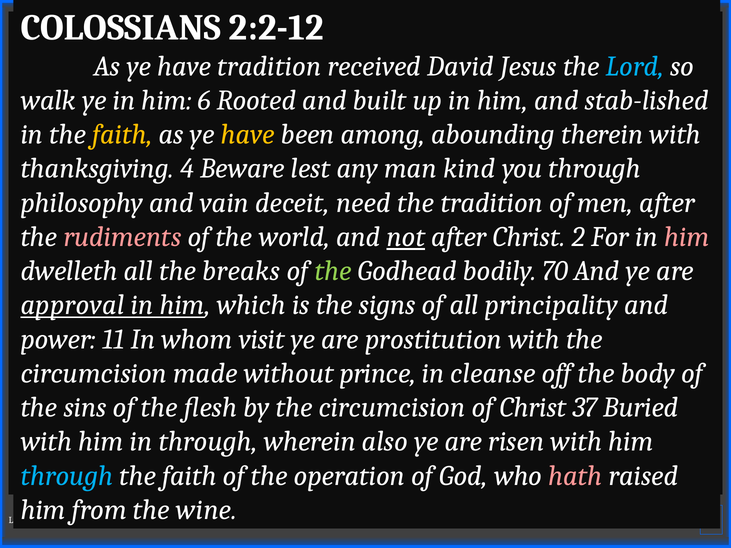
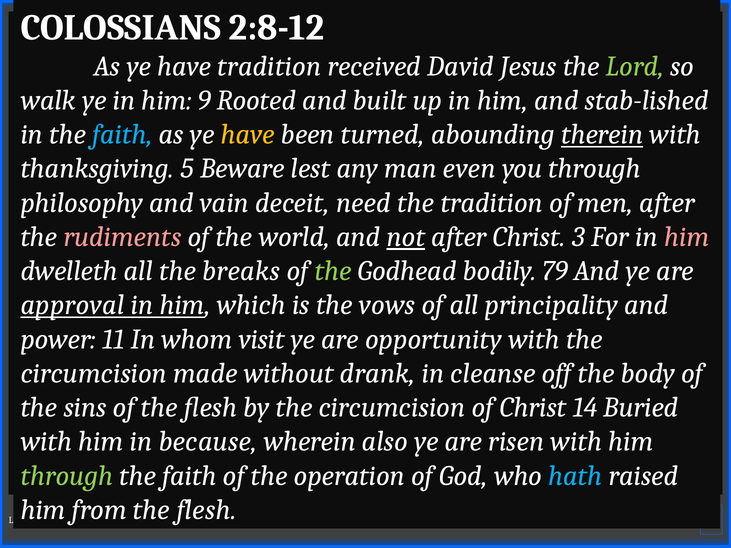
2:2-12: 2:2-12 -> 2:8-12 (276, 28)
Lord colour: light blue -> light green (635, 66)
6: 6 -> 9 (204, 100)
faith colour: yellow -> light blue (122, 135)
among: among -> turned (383, 135)
therein underline: none -> present (602, 135)
4: 4 -> 5 (187, 169)
kind: kind -> even (469, 169)
2: 2 -> 3 (578, 237)
70: 70 -> 79 (555, 271)
signs: signs -> vows (387, 305)
prostitution: prostitution -> opportunity (434, 339)
prince: prince -> drank (378, 373)
Christ 37: 37 -> 14 (585, 408)
in through: through -> because (208, 442)
through colour: light blue -> light green (67, 476)
hath colour: pink -> light blue (575, 476)
wine: wine -> flesh (206, 510)
